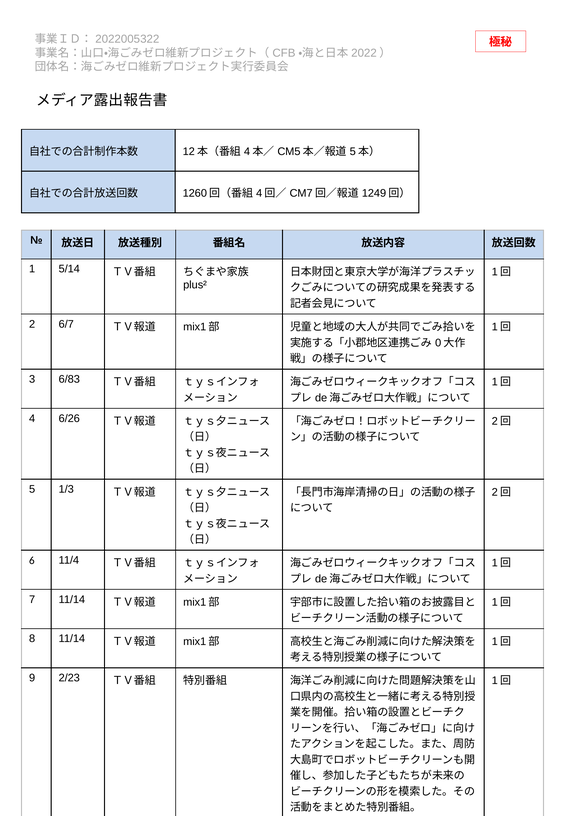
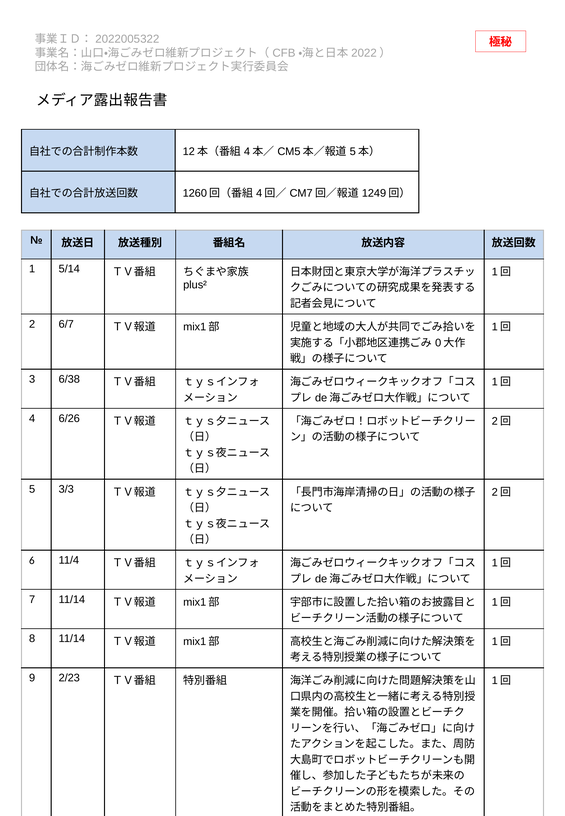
6/83: 6/83 -> 6/38 (69, 379)
1/3: 1/3 -> 3/3 (66, 489)
